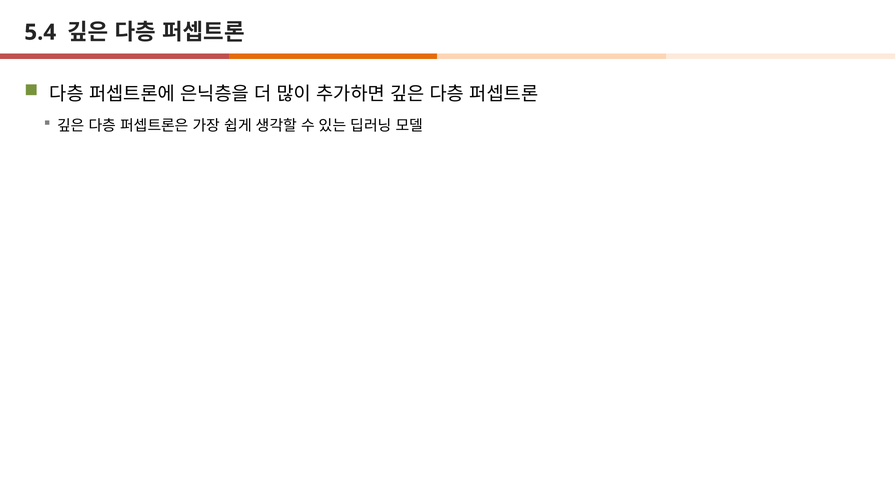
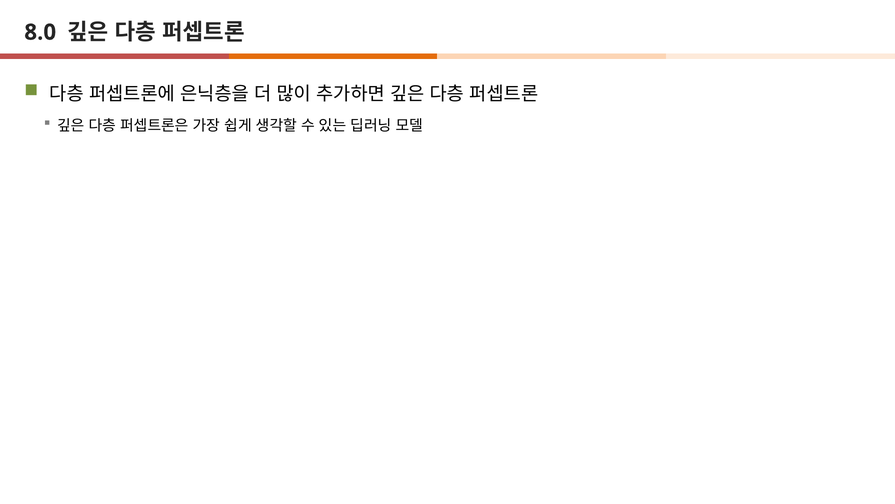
5.4: 5.4 -> 8.0 (40, 32)
